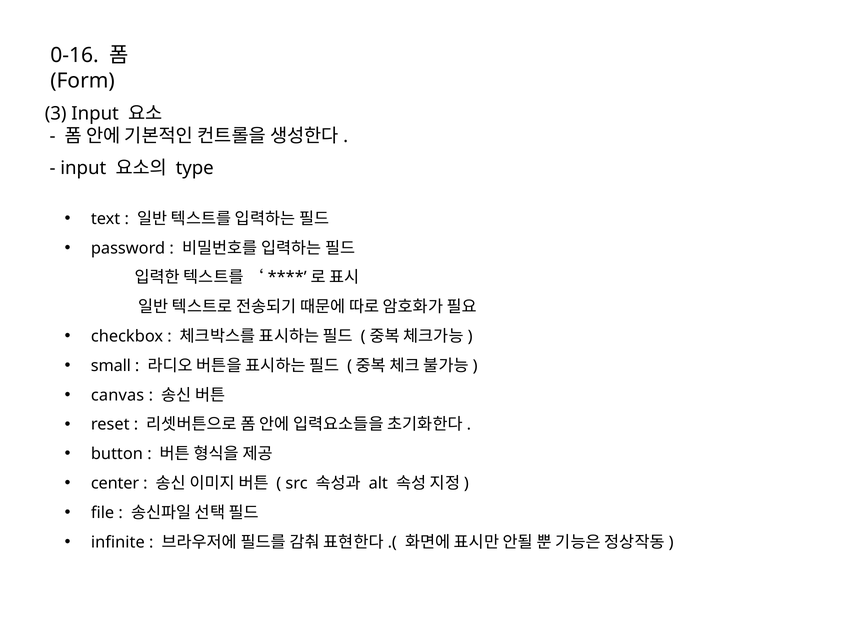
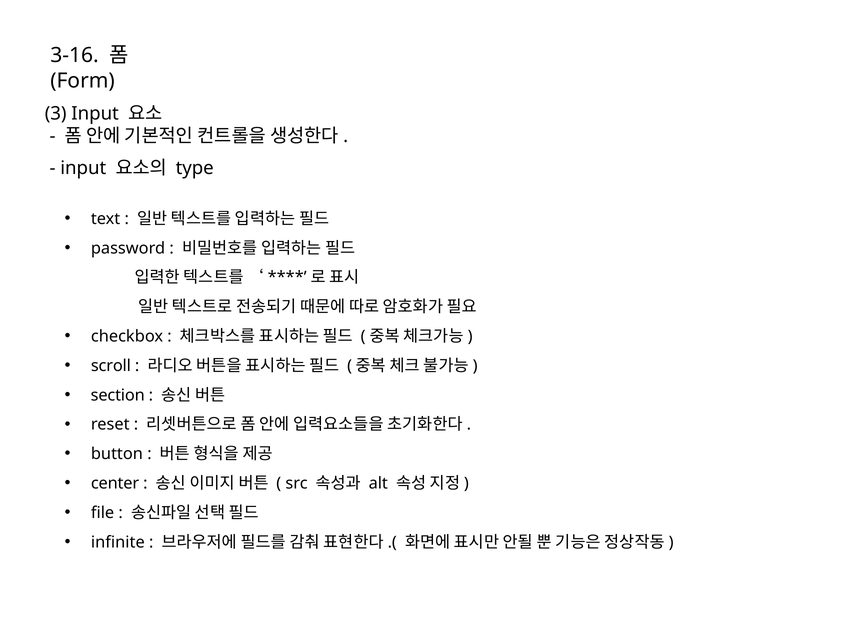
0-16: 0-16 -> 3-16 (74, 55)
small: small -> scroll (111, 366)
canvas: canvas -> section (118, 396)
